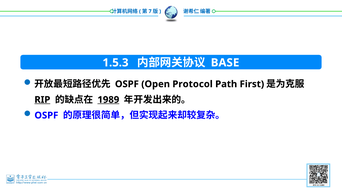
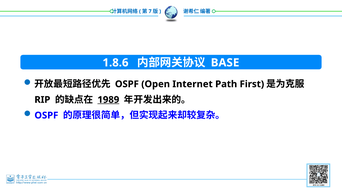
1.5.3: 1.5.3 -> 1.8.6 (115, 63)
Protocol: Protocol -> Internet (193, 84)
RIP underline: present -> none (42, 100)
